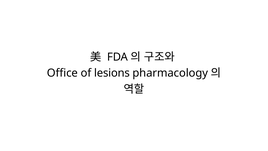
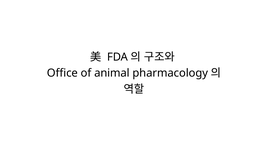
lesions: lesions -> animal (112, 73)
